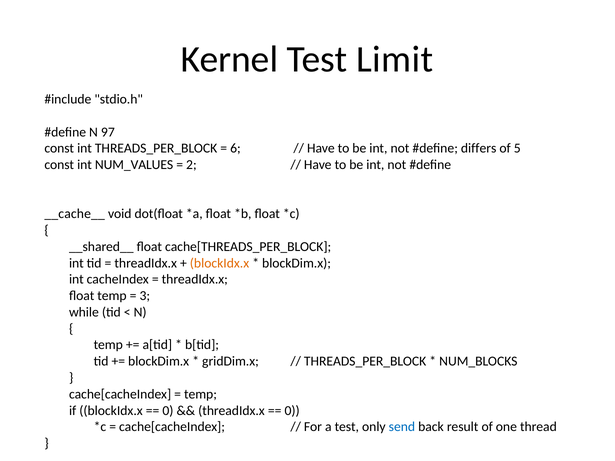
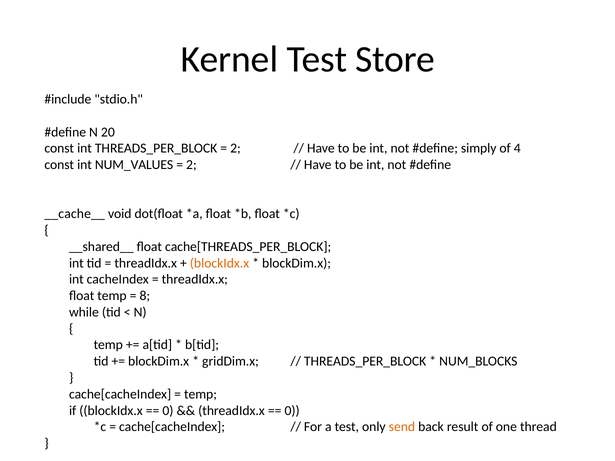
Limit: Limit -> Store (395, 60)
97: 97 -> 20 (108, 132)
6: 6 -> 2 (235, 148)
differs: differs -> simply (479, 148)
5: 5 -> 4 (517, 148)
3: 3 -> 8 (145, 296)
send colour: blue -> orange (402, 427)
